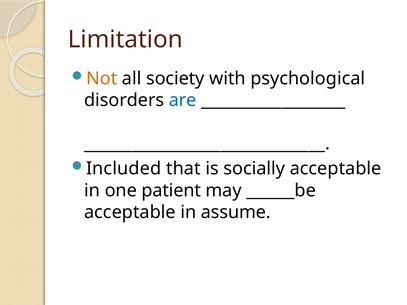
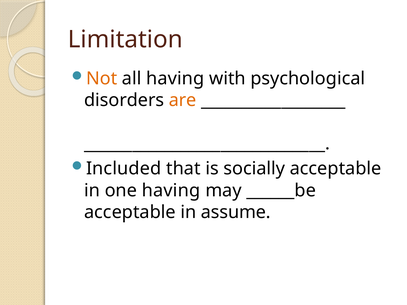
all society: society -> having (175, 79)
are colour: blue -> orange (183, 100)
one patient: patient -> having (171, 191)
